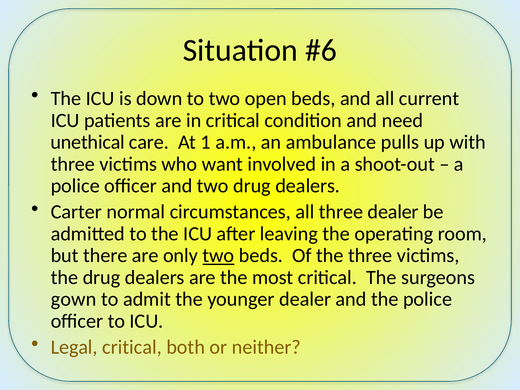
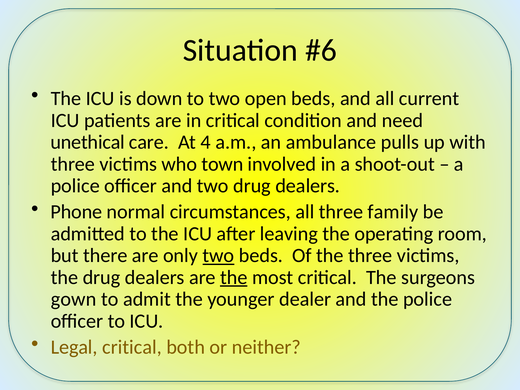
1: 1 -> 4 (206, 142)
want: want -> town (222, 164)
Carter: Carter -> Phone (76, 212)
three dealer: dealer -> family (393, 212)
the underline: none -> present (234, 277)
